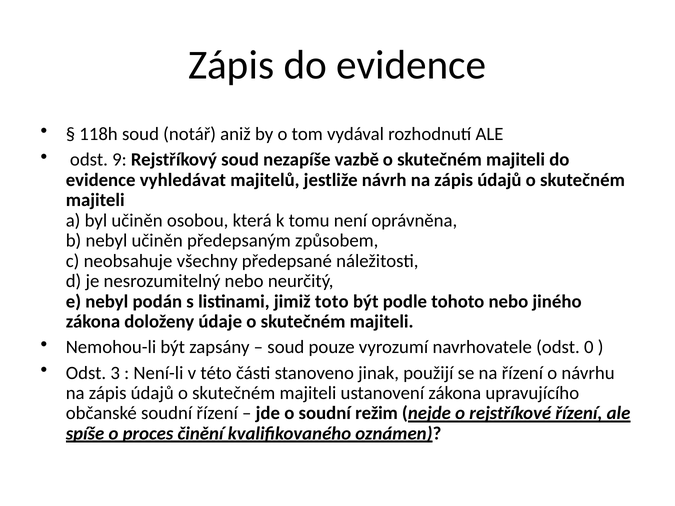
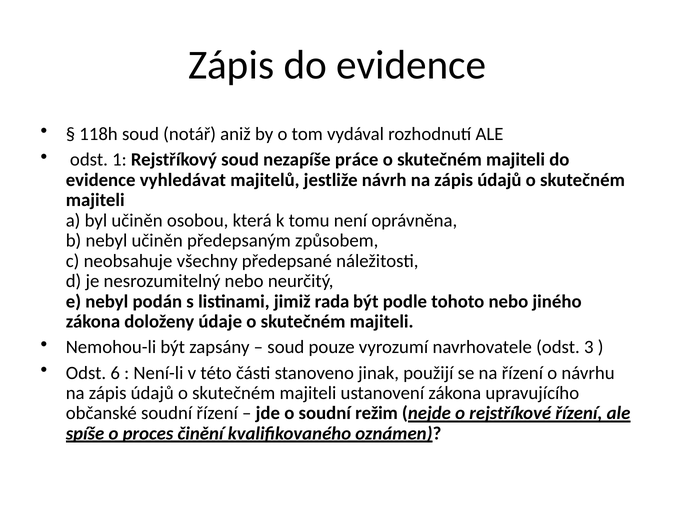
9: 9 -> 1 (119, 160)
vazbě: vazbě -> práce (357, 160)
toto: toto -> rada (332, 301)
0: 0 -> 3 (589, 347)
3: 3 -> 6 (115, 373)
